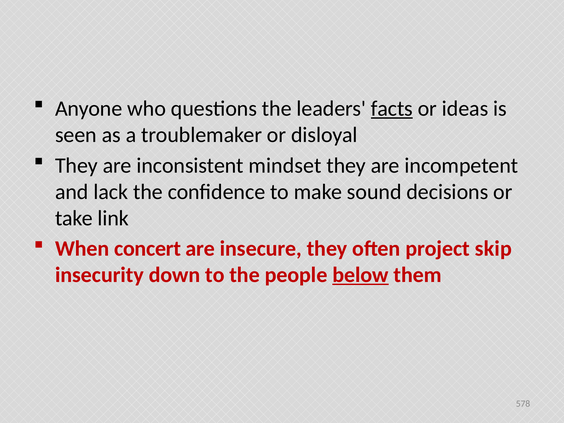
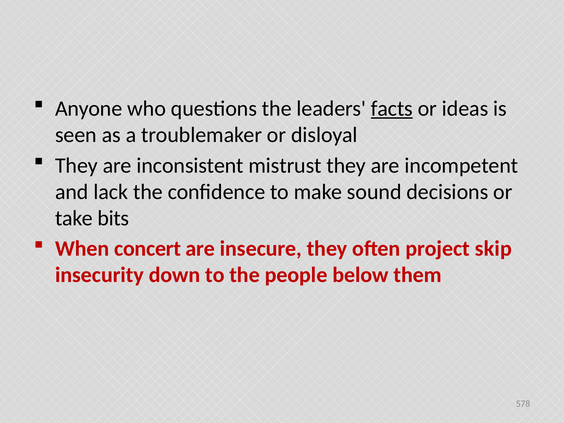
mindset: mindset -> mistrust (285, 166)
link: link -> bits (113, 218)
below underline: present -> none (360, 275)
